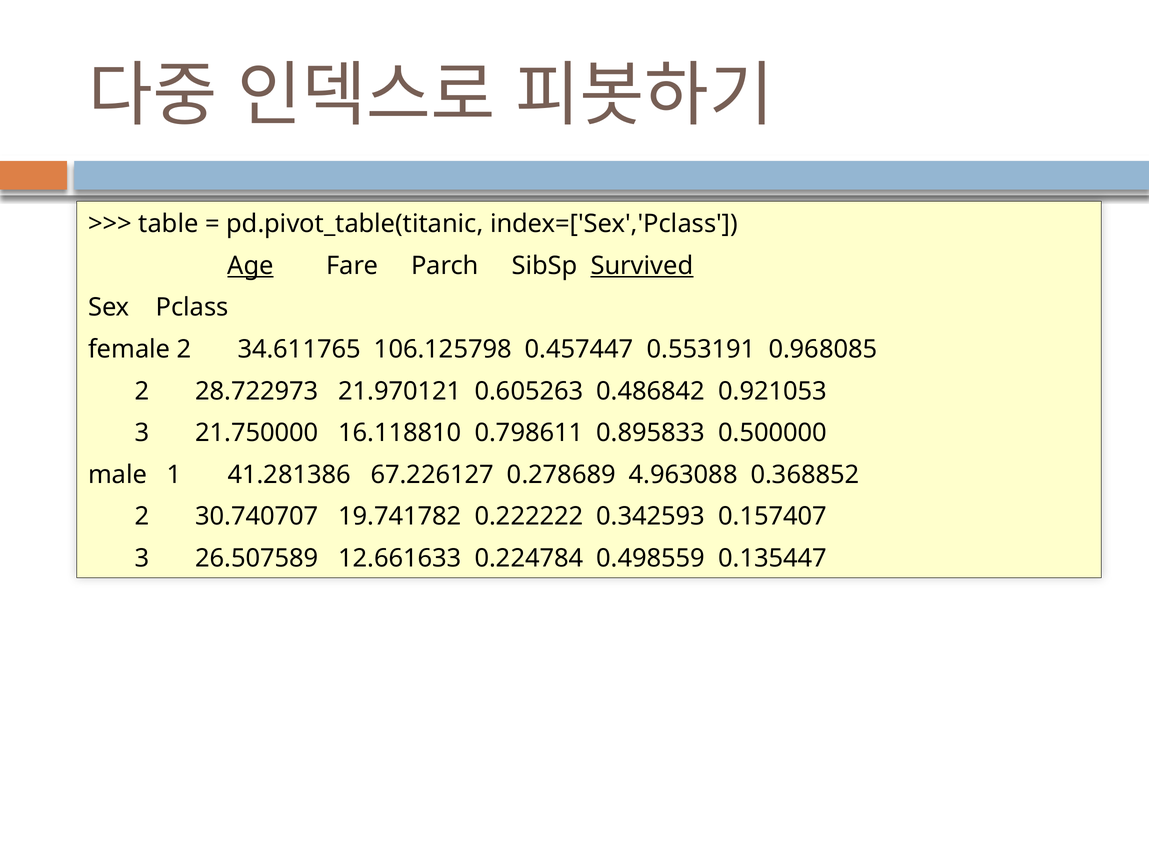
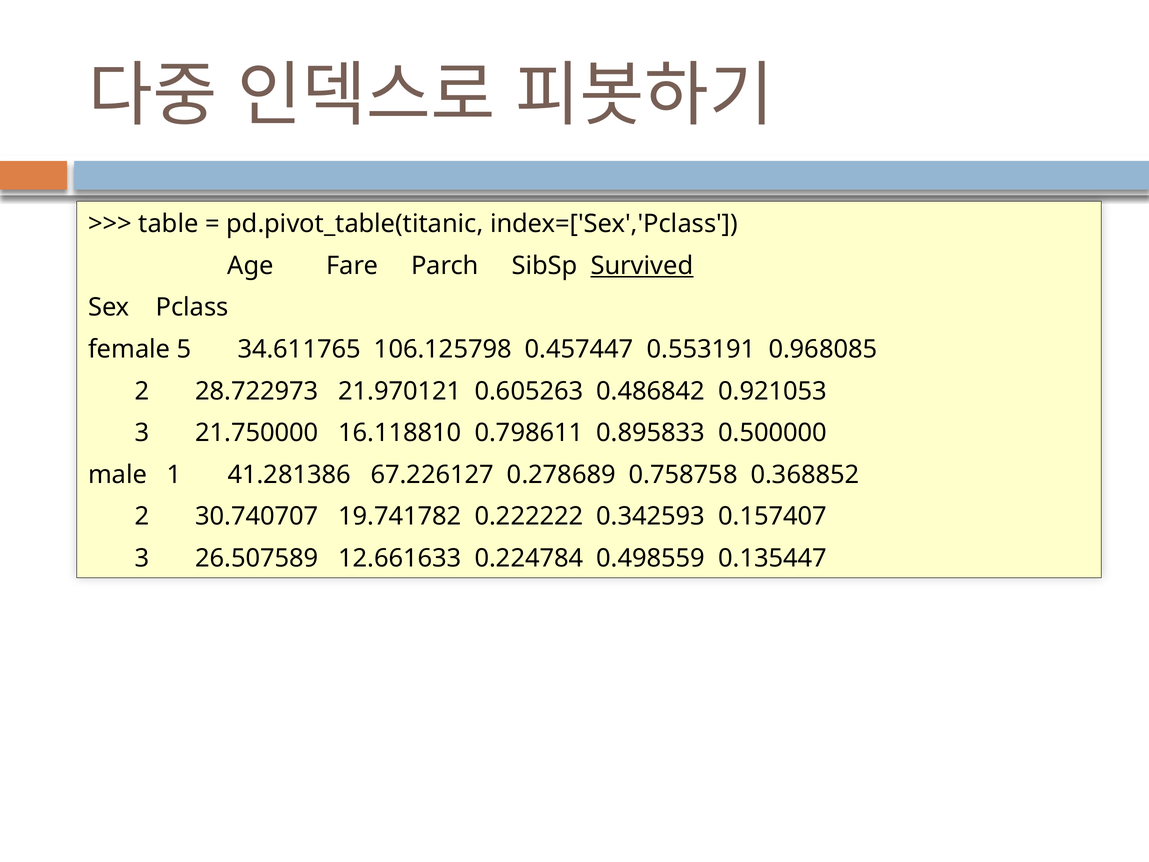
Age underline: present -> none (250, 266)
female 2: 2 -> 5 (184, 349)
4.963088: 4.963088 -> 0.758758 (683, 475)
